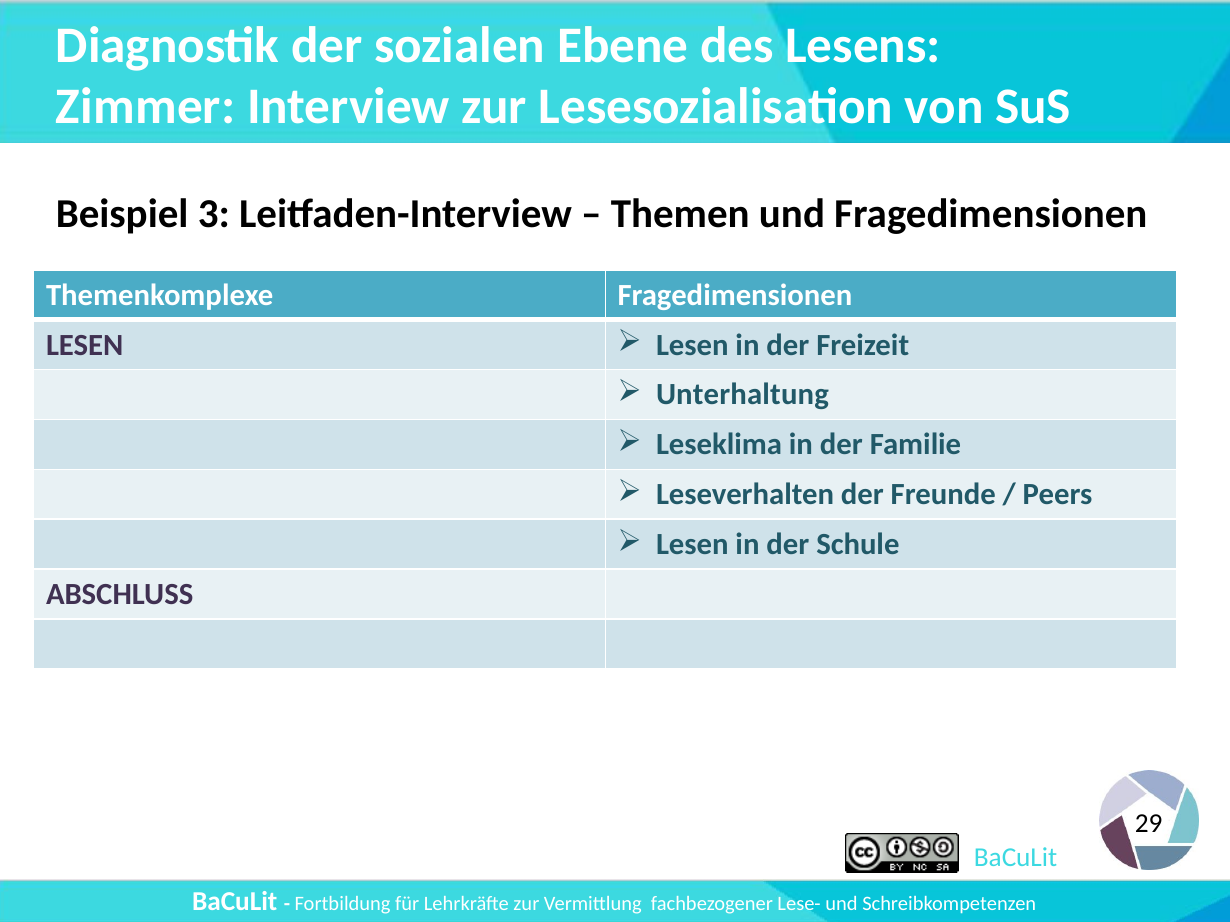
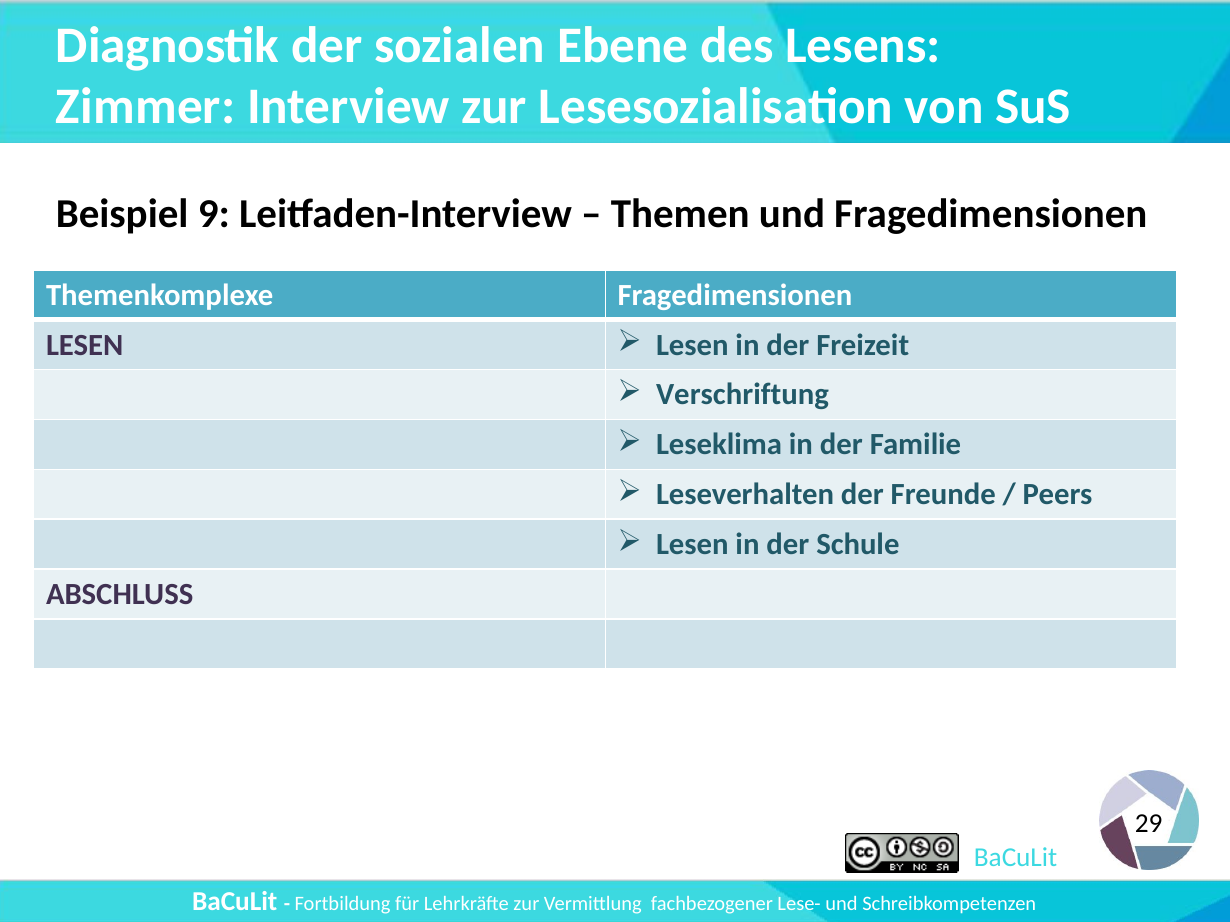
3: 3 -> 9 (214, 214)
Unterhaltung: Unterhaltung -> Verschriftung (743, 395)
